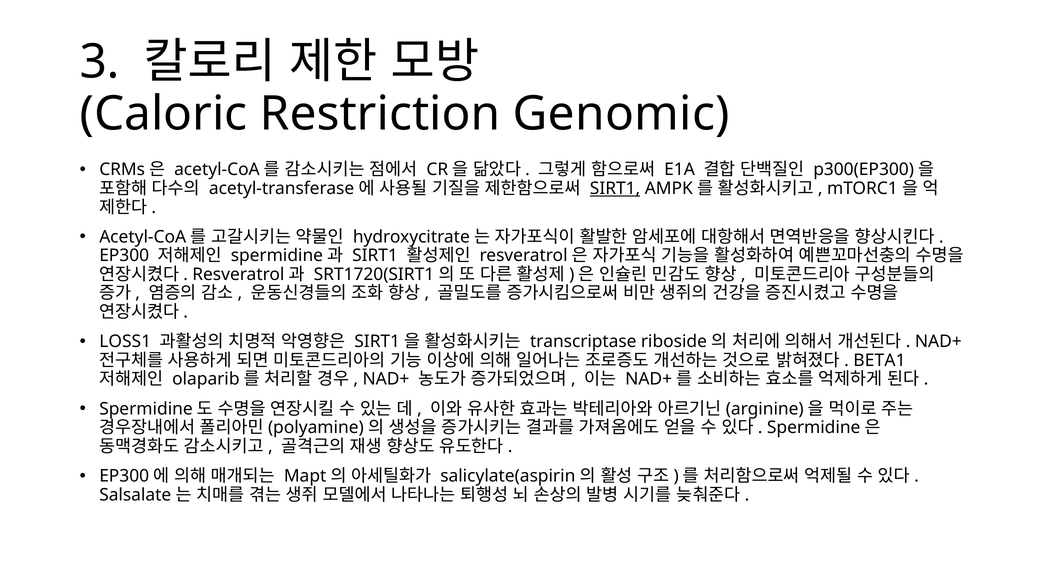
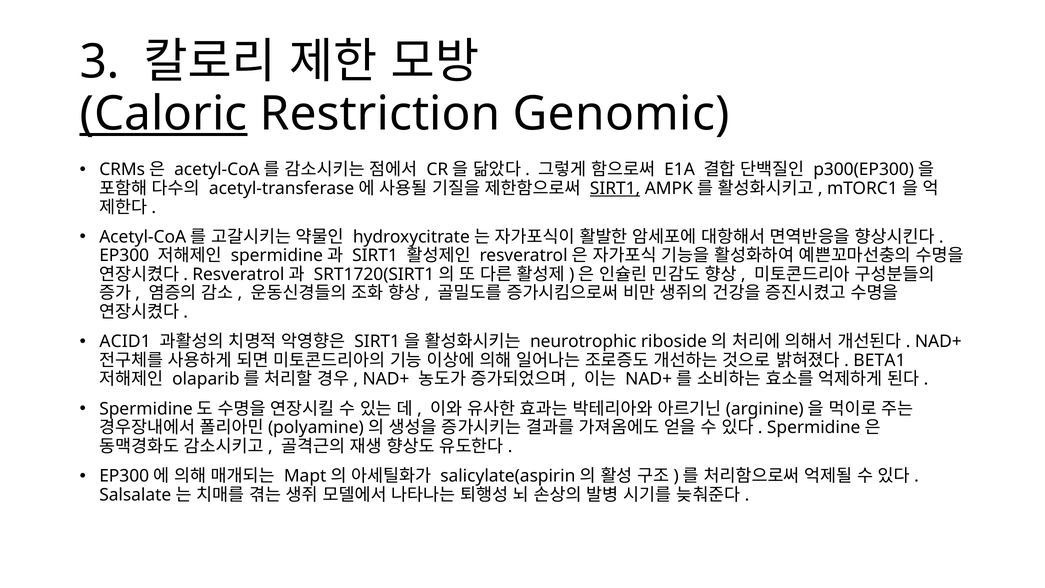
Caloric underline: none -> present (164, 114)
LOSS1: LOSS1 -> ACID1 (125, 342)
transcriptase: transcriptase -> neurotrophic (583, 342)
